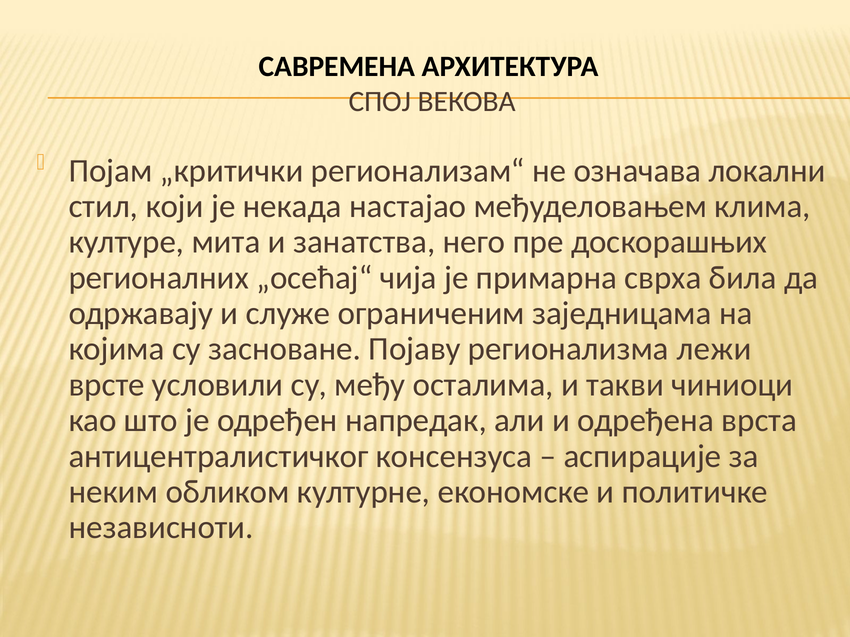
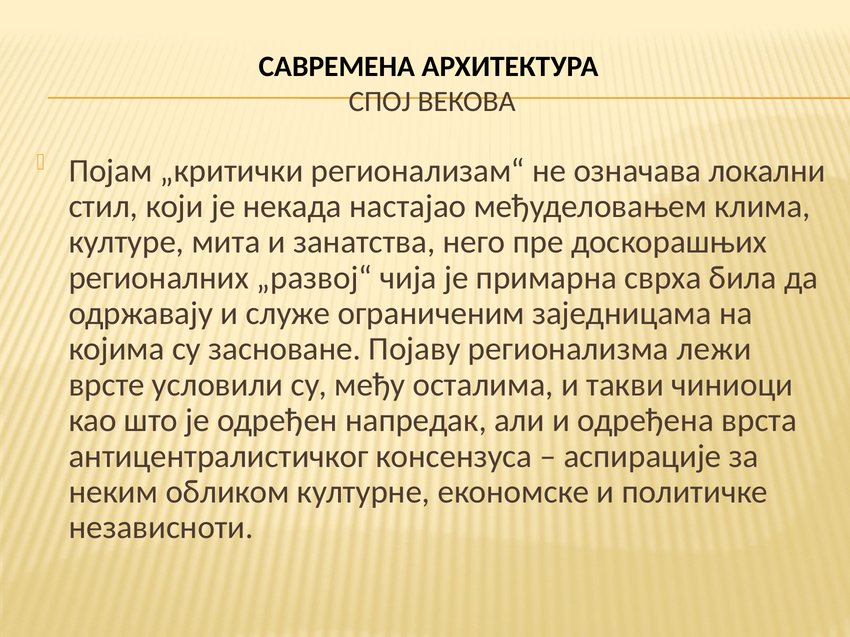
„осећај“: „осећај“ -> „развој“ (314, 278)
